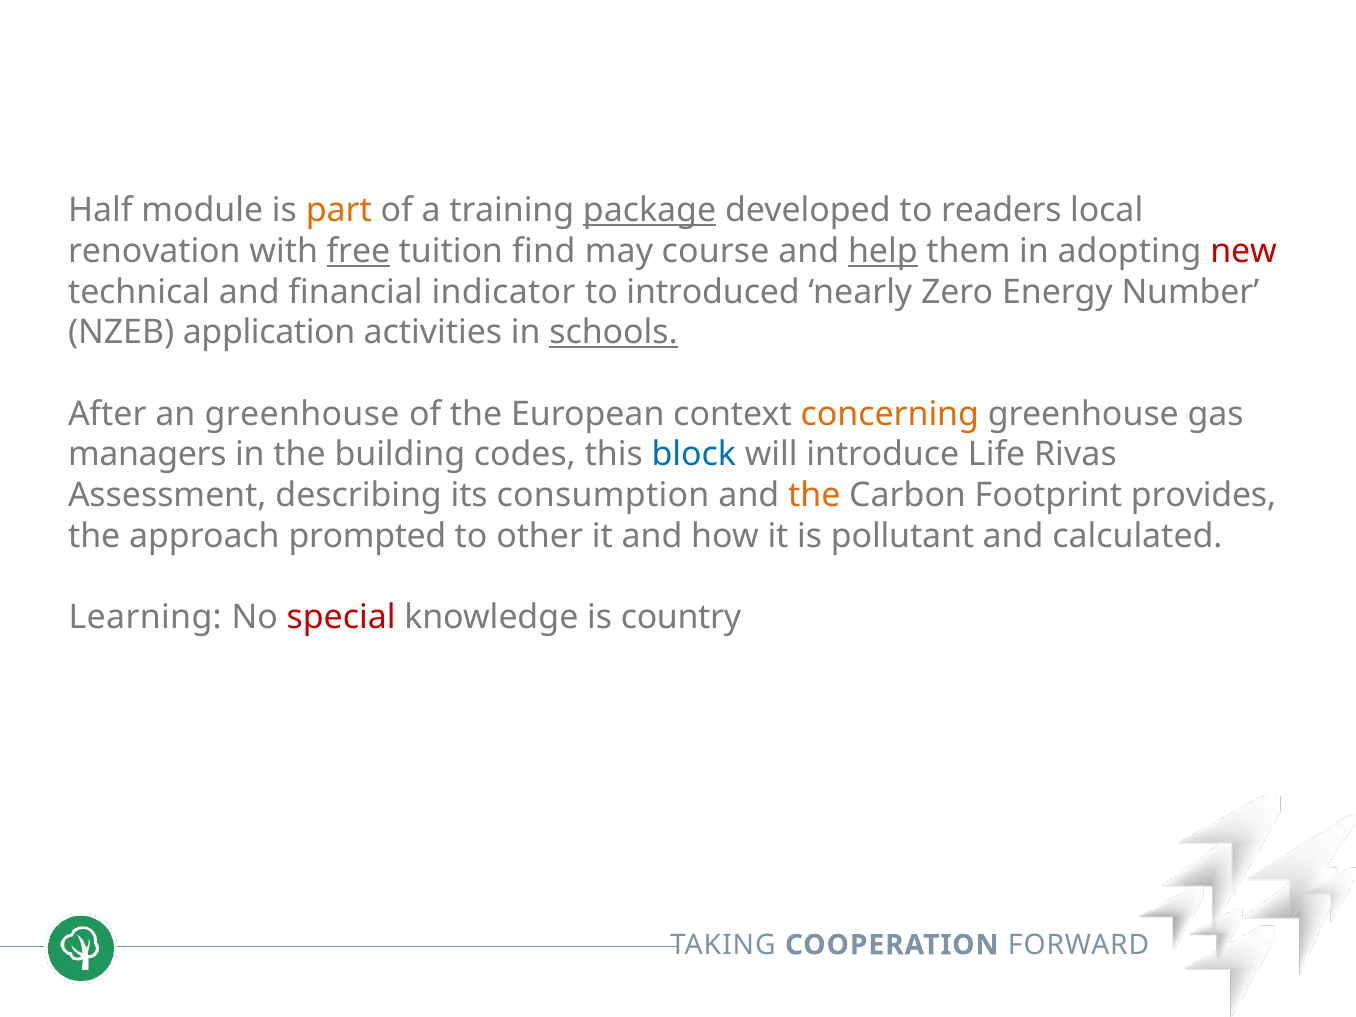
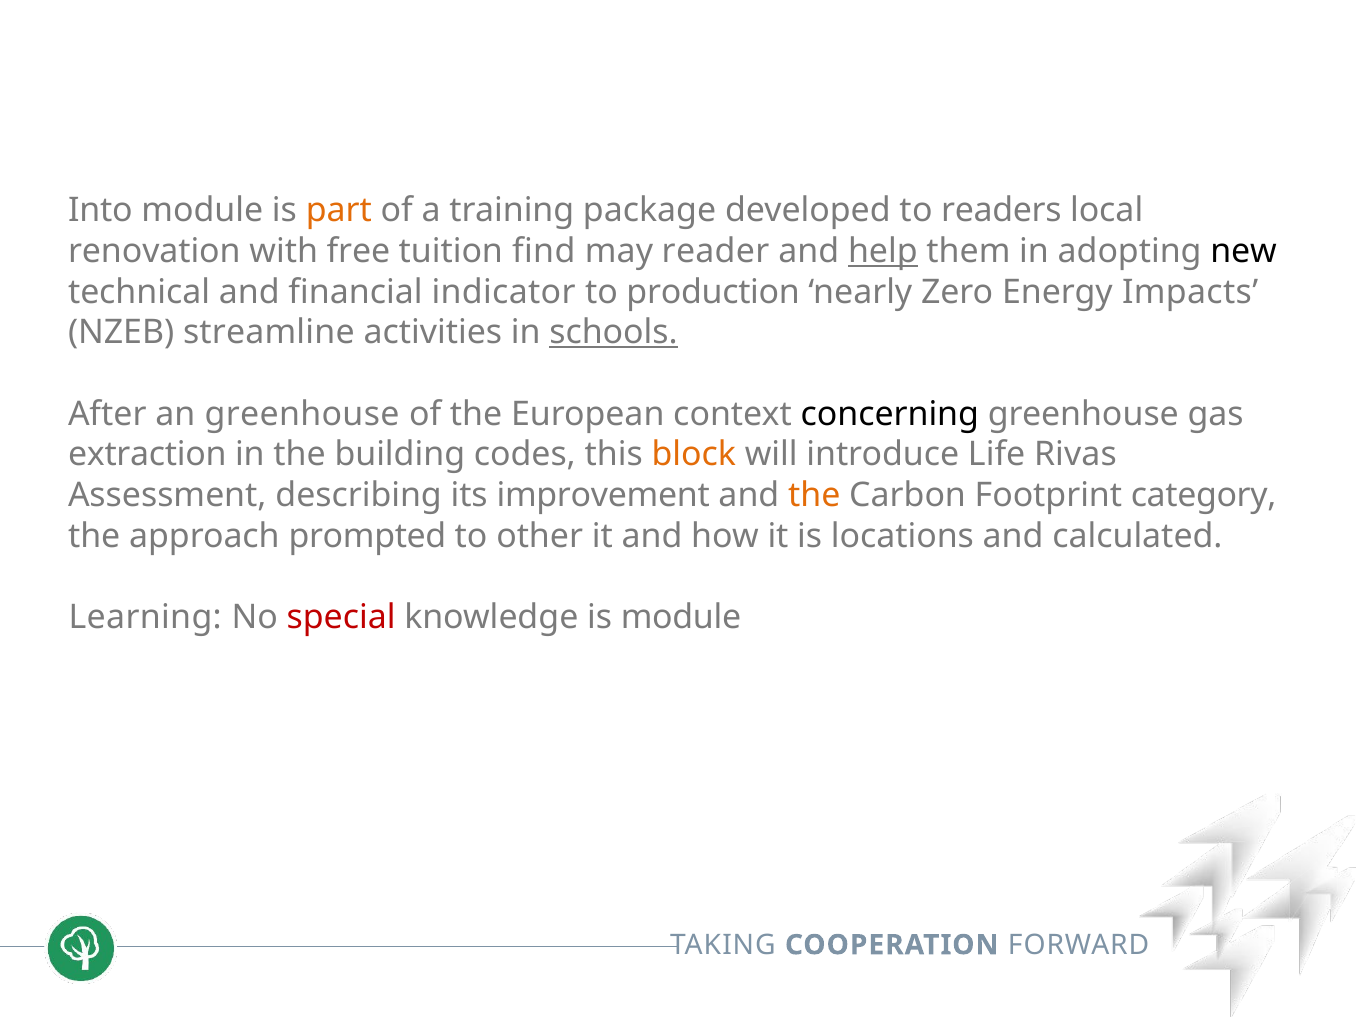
Half: Half -> Into (100, 211)
package underline: present -> none (650, 211)
free underline: present -> none (358, 251)
course: course -> reader (716, 251)
new colour: red -> black (1244, 251)
introduced: introduced -> production (713, 292)
Number: Number -> Impacts (1190, 292)
application: application -> streamline (269, 333)
concerning colour: orange -> black (890, 414)
managers: managers -> extraction (147, 455)
block colour: blue -> orange (694, 455)
consumption: consumption -> improvement (603, 495)
provides: provides -> category (1204, 495)
pollutant: pollutant -> locations (902, 536)
is country: country -> module (681, 617)
